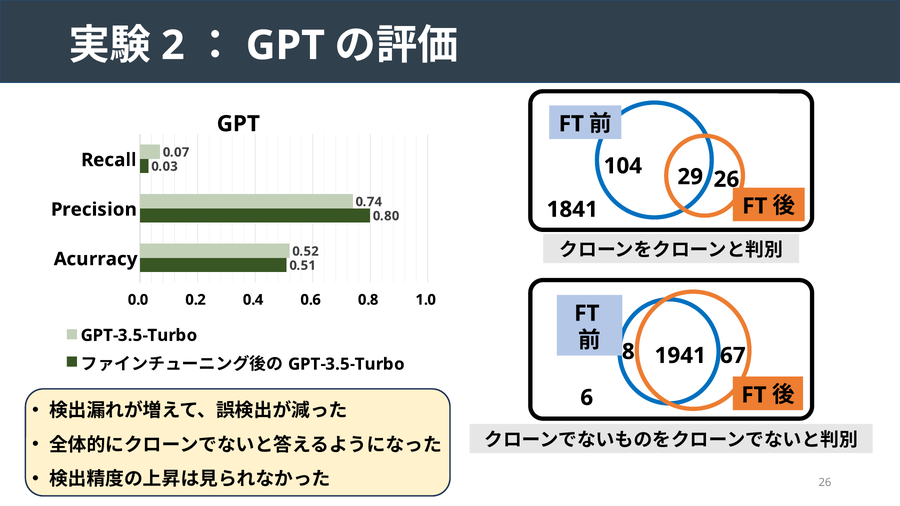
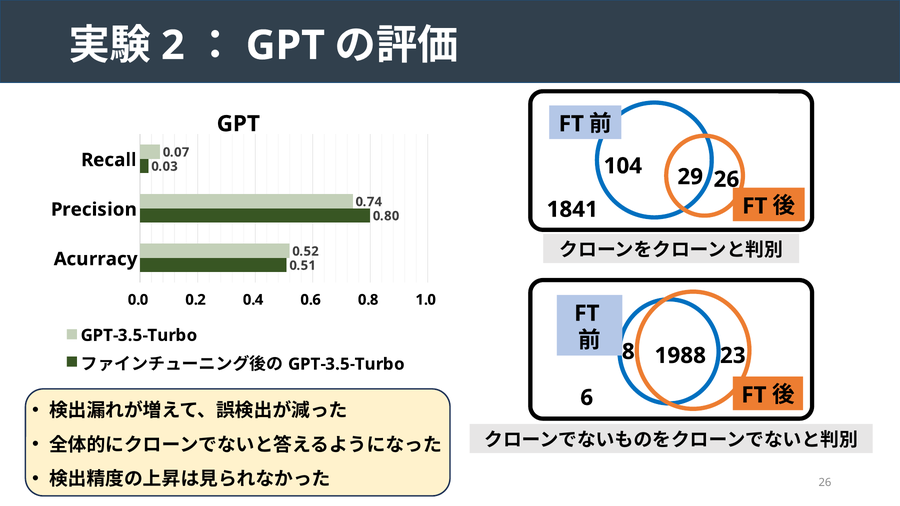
1941: 1941 -> 1988 (680, 356)
67: 67 -> 23 (733, 356)
